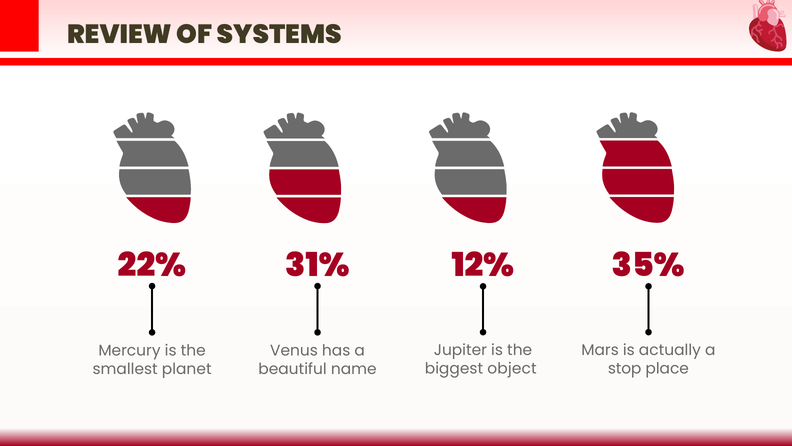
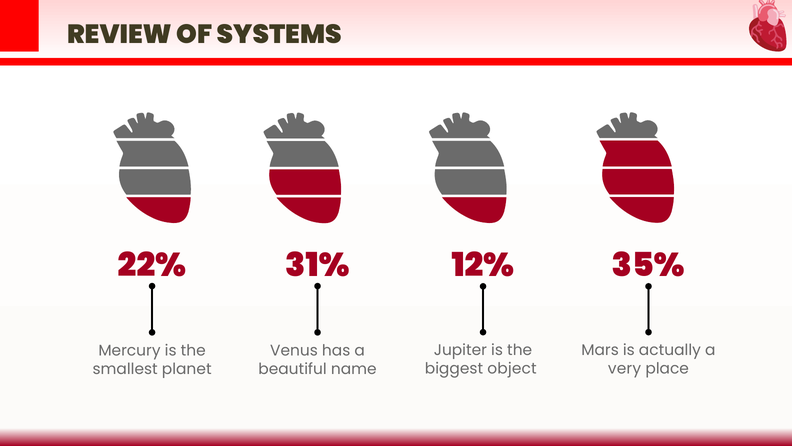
stop: stop -> very (625, 368)
